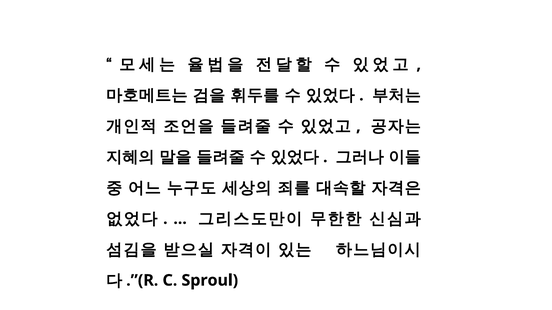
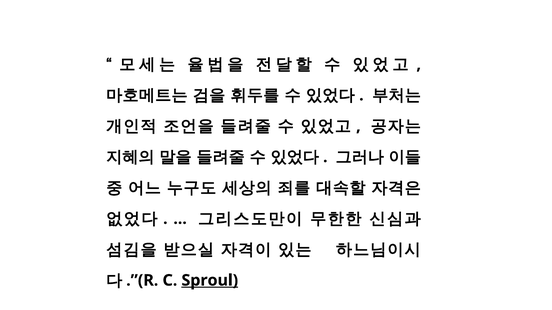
Sproul underline: none -> present (210, 281)
